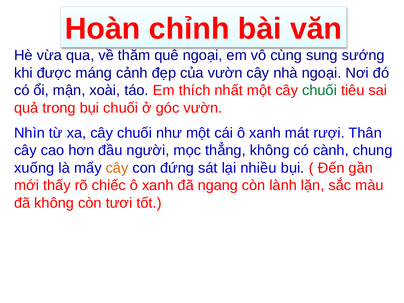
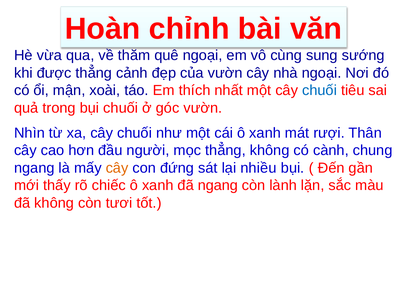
được máng: máng -> thẳng (94, 73)
chuối colour: green -> blue (320, 91)
xuống: xuống -> ngang (34, 168)
